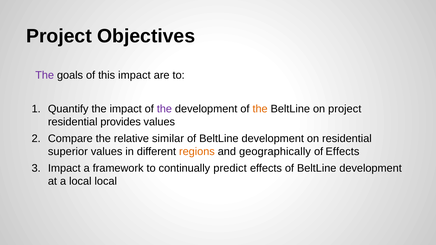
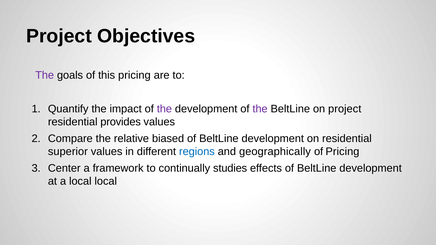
this impact: impact -> pricing (134, 75)
the colour: orange -> purple (260, 109)
similar: similar -> biased (168, 139)
regions colour: orange -> blue (197, 152)
of Effects: Effects -> Pricing (342, 152)
Impact: Impact -> Center (64, 168)
predict: predict -> studies (230, 168)
